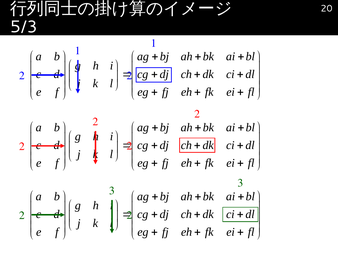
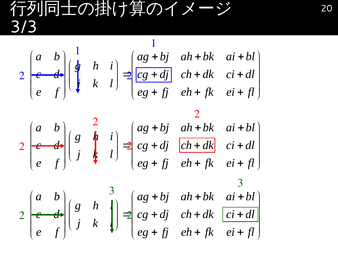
5/3: 5/3 -> 3/3 (24, 27)
